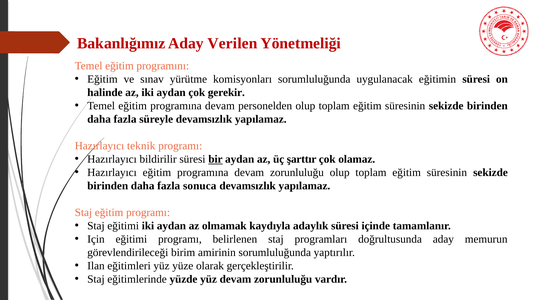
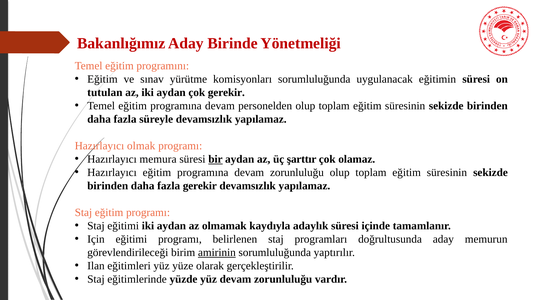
Verilen: Verilen -> Birinde (233, 43)
halinde: halinde -> tutulan (105, 93)
teknik: teknik -> olmak (141, 146)
bildirilir: bildirilir -> memura (158, 159)
fazla sonuca: sonuca -> gerekir (200, 186)
amirinin underline: none -> present (217, 253)
